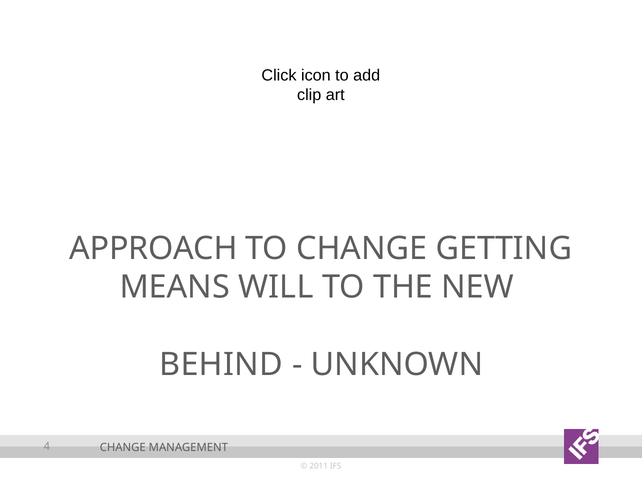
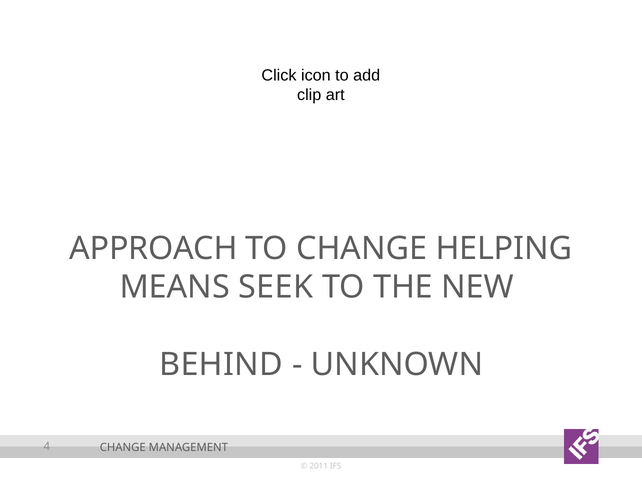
GETTING: GETTING -> HELPING (504, 249)
WILL: WILL -> SEEK (276, 287)
